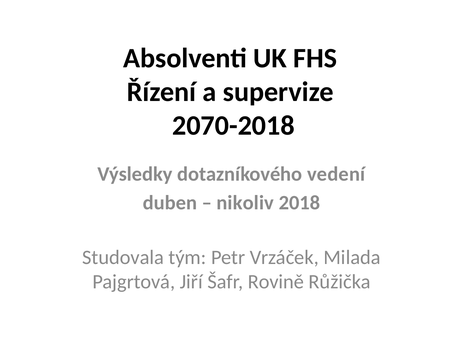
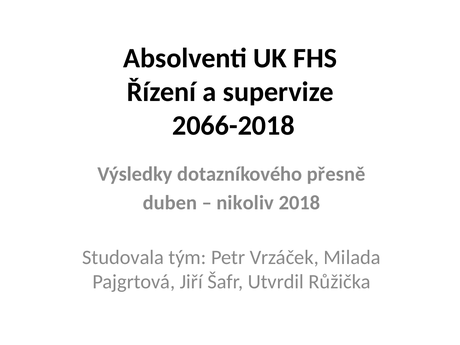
2070-2018: 2070-2018 -> 2066-2018 (233, 126)
vedení: vedení -> přesně (336, 174)
Rovině: Rovině -> Utvrdil (276, 282)
